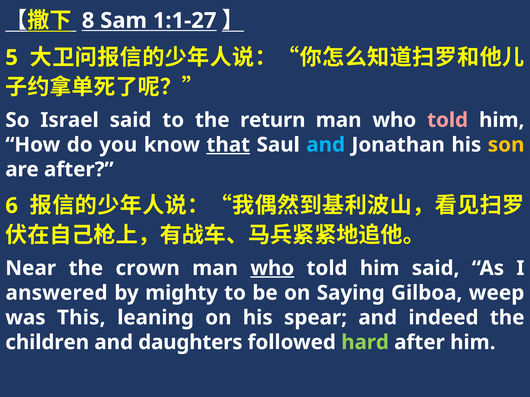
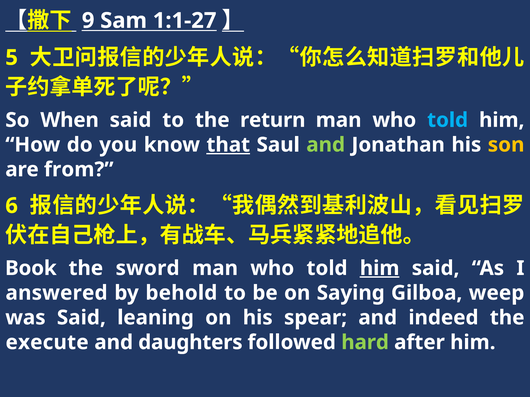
8: 8 -> 9 (88, 21)
Israel: Israel -> When (70, 120)
told colour: pink -> light blue (448, 120)
and colour: light blue -> light green (326, 145)
are after: after -> from (79, 170)
Near: Near -> Book (31, 269)
crown: crown -> sword (148, 269)
who underline: present -> none (272, 269)
him underline: none -> present (380, 269)
mighty: mighty -> behold (181, 293)
was This: This -> Said (81, 318)
children: children -> execute (47, 343)
